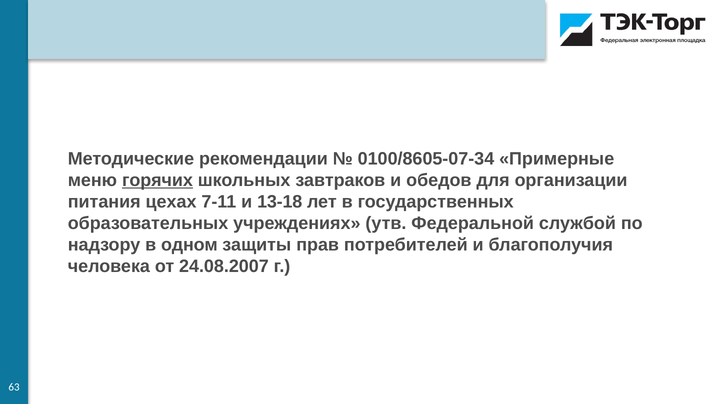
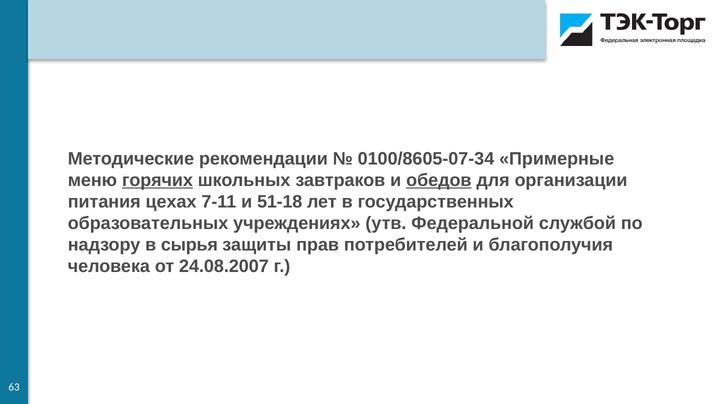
обедов underline: none -> present (439, 180)
13-18: 13-18 -> 51-18 (280, 201)
одном: одном -> сырья (189, 244)
